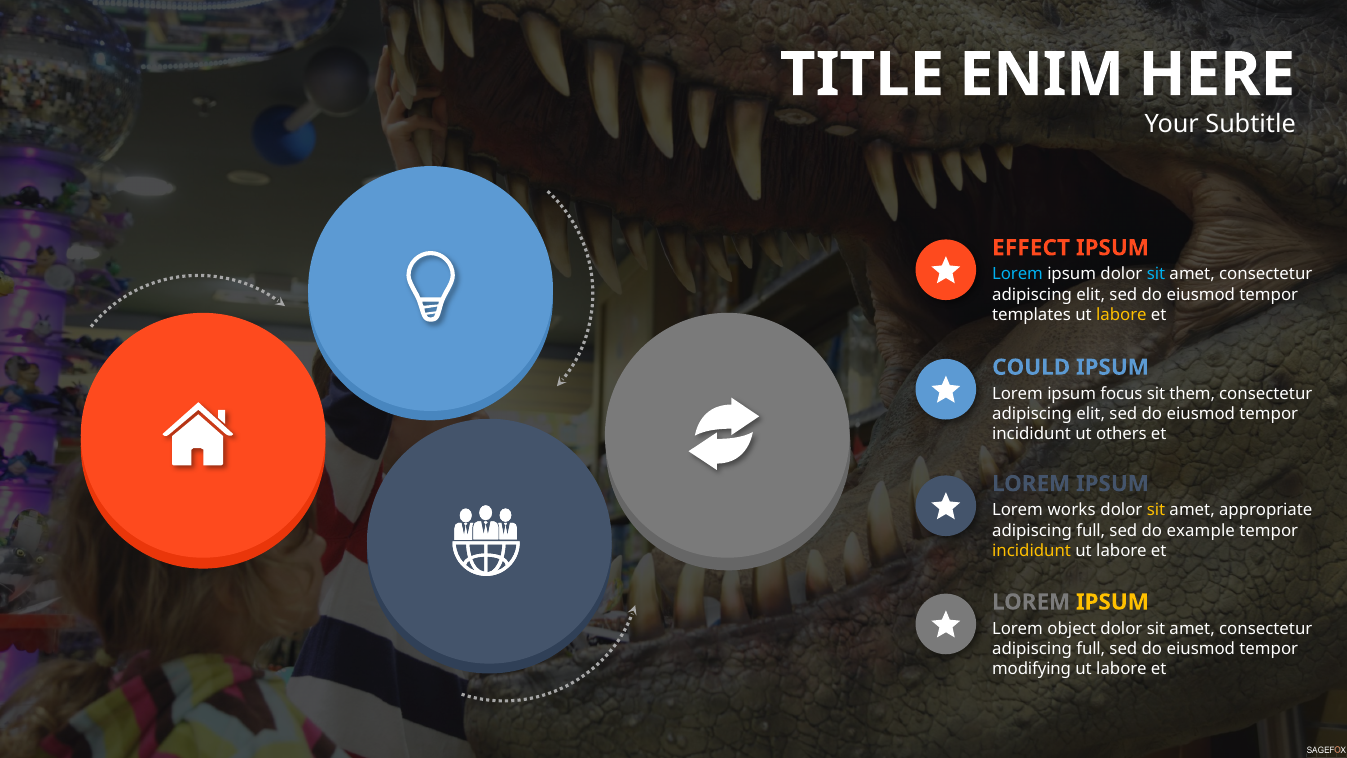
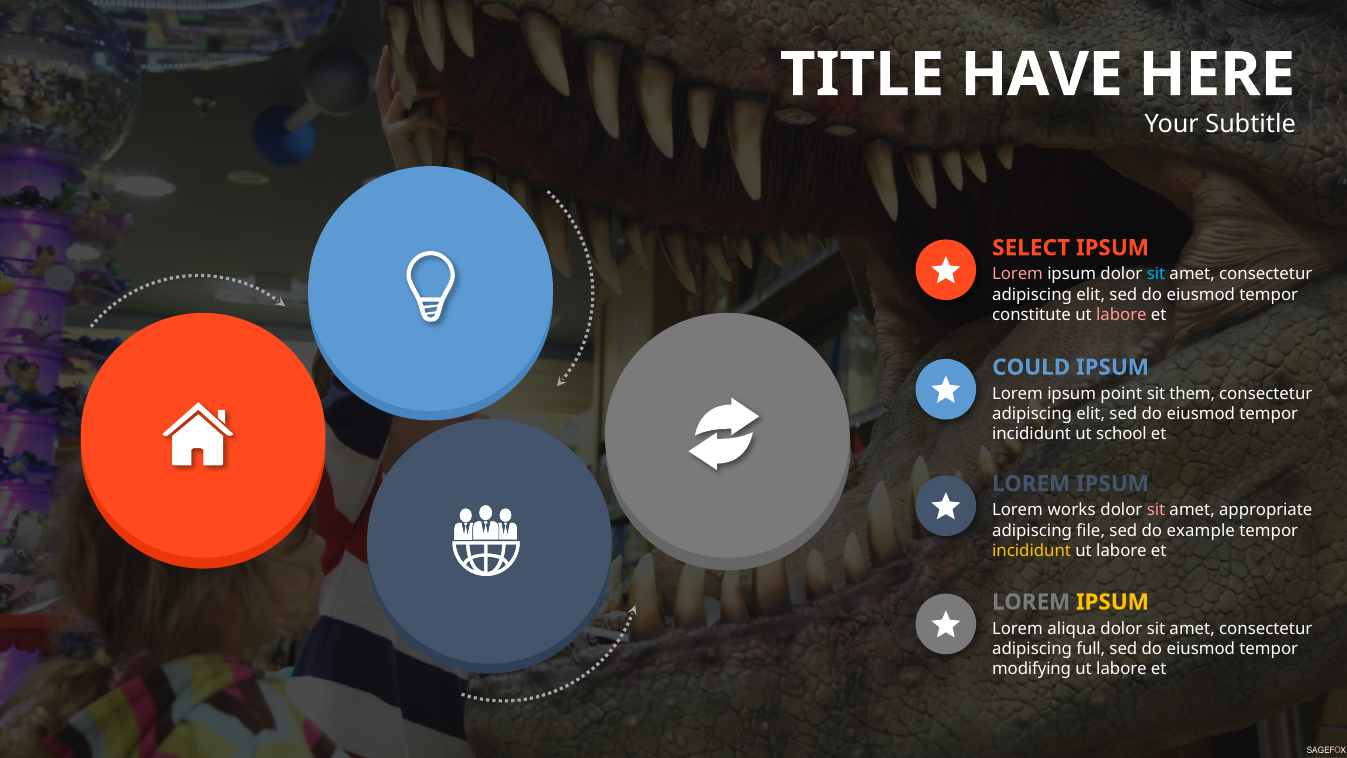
ENIM: ENIM -> HAVE (1042, 75)
EFFECT: EFFECT -> SELECT (1031, 248)
Lorem colour: light blue -> pink (1018, 274)
templates: templates -> constitute (1032, 315)
labore colour: yellow -> pink (1121, 315)
focus: focus -> point (1121, 394)
others: others -> school (1121, 434)
sit colour: yellow -> pink (1156, 510)
full: full -> file (1091, 530)
object: object -> aliqua (1072, 628)
